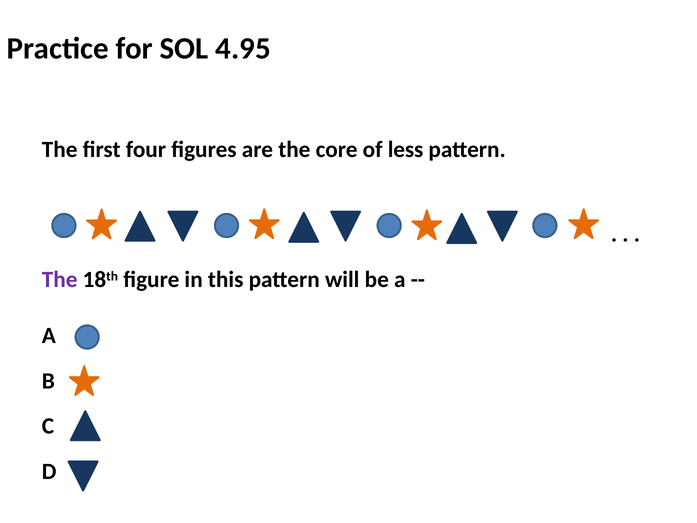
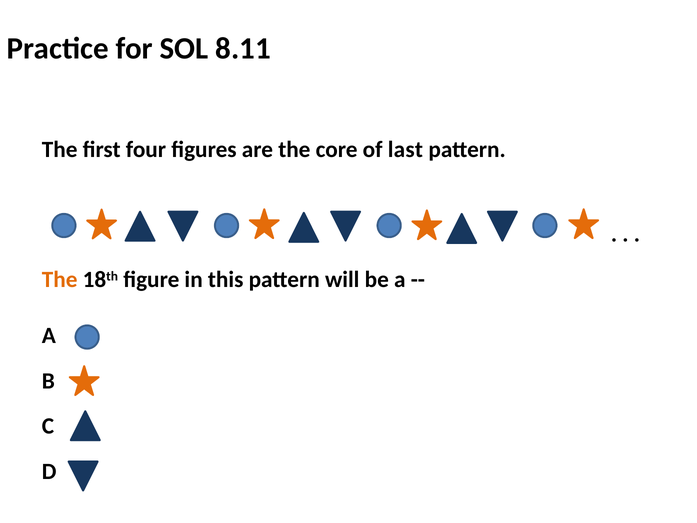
4.95: 4.95 -> 8.11 (243, 49)
less: less -> last (405, 150)
The colour: purple -> orange (60, 280)
